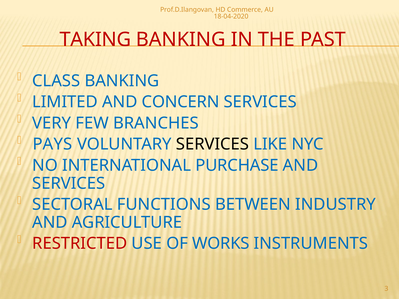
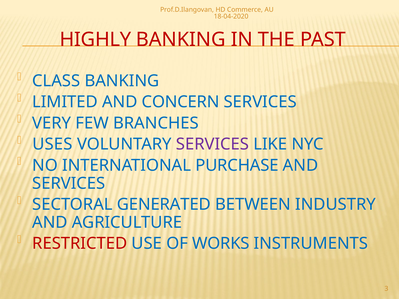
TAKING: TAKING -> HIGHLY (95, 40)
PAYS: PAYS -> USES (52, 144)
SERVICES colour: black -> purple (212, 144)
FUNCTIONS: FUNCTIONS -> GENERATED (164, 205)
